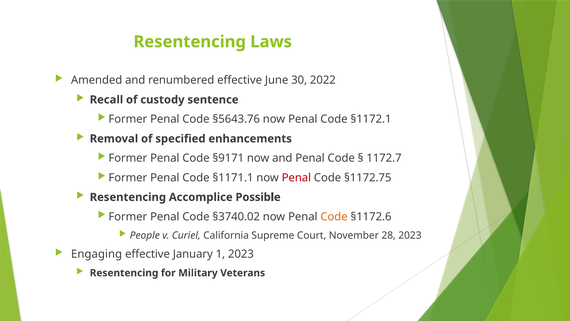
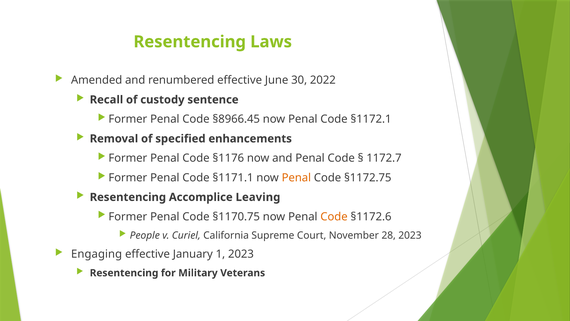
§5643.76: §5643.76 -> §8966.45 (236, 119)
§9171: §9171 -> §1176 (228, 158)
Penal colour: red -> orange (296, 177)
Possible: Possible -> Leaving (258, 197)
§3740.02: §3740.02 -> §1170.75 (236, 216)
